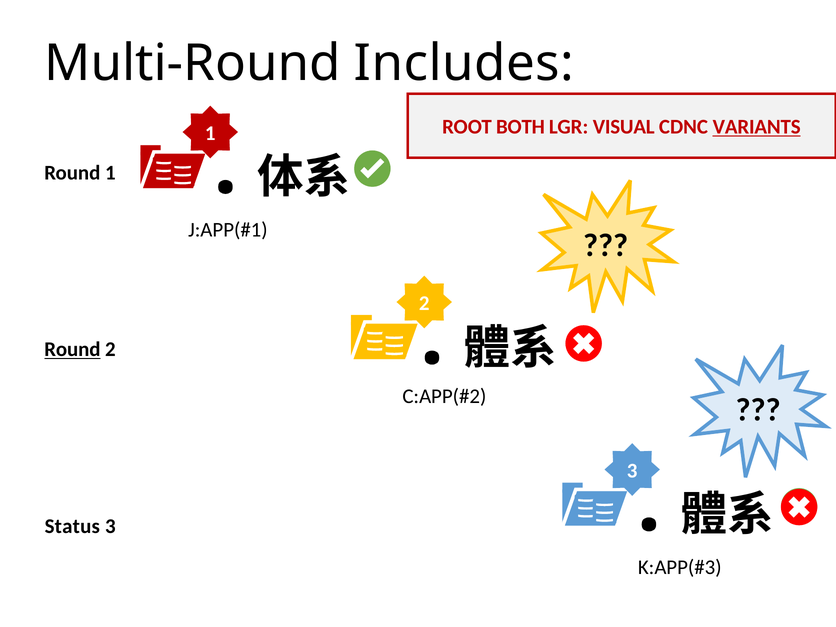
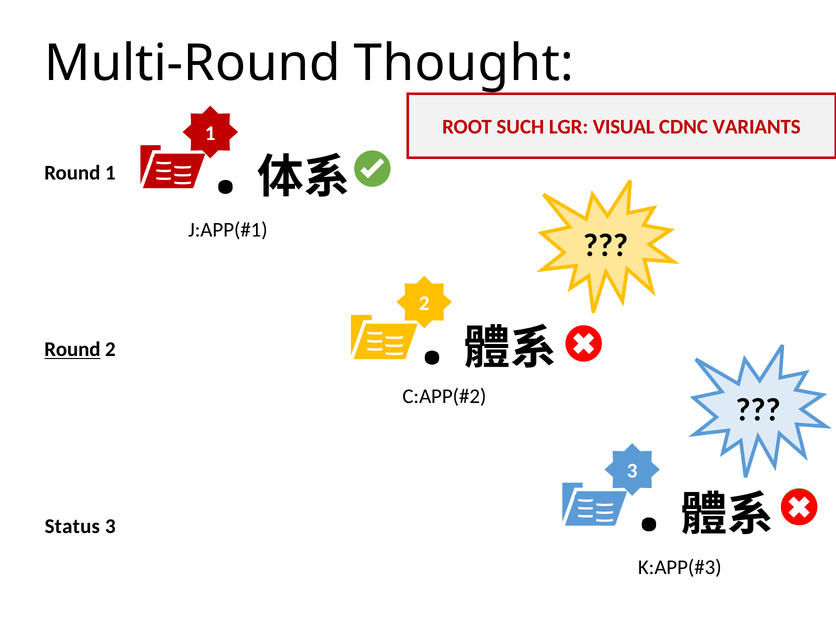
Includes: Includes -> Thought (464, 63)
BOTH: BOTH -> SUCH (520, 127)
VARIANTS underline: present -> none (757, 127)
